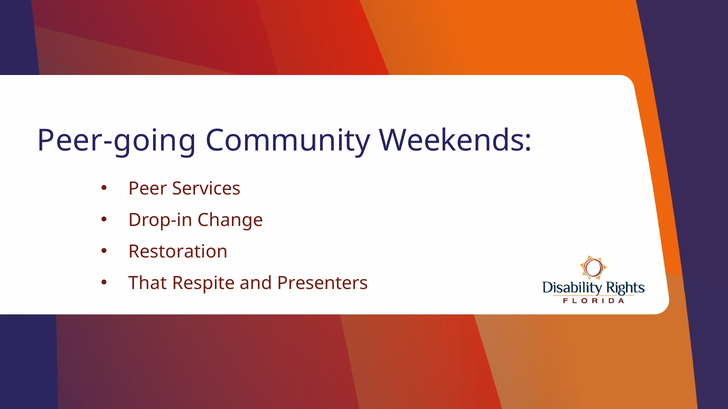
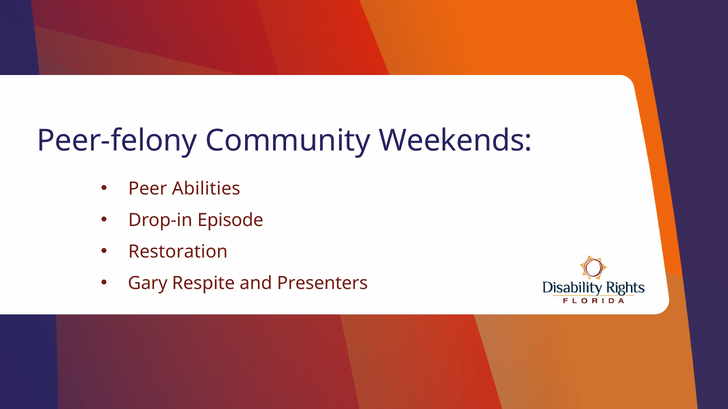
Peer-going: Peer-going -> Peer-felony (117, 141)
Services: Services -> Abilities (206, 189)
Change: Change -> Episode (230, 220)
That: That -> Gary (148, 284)
